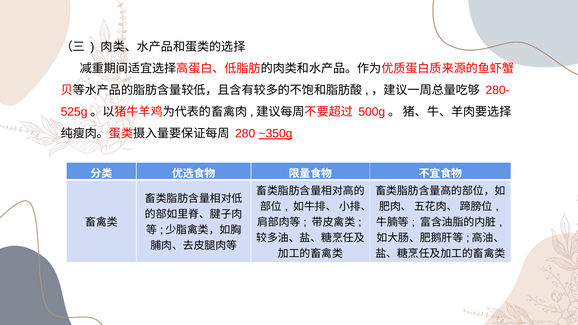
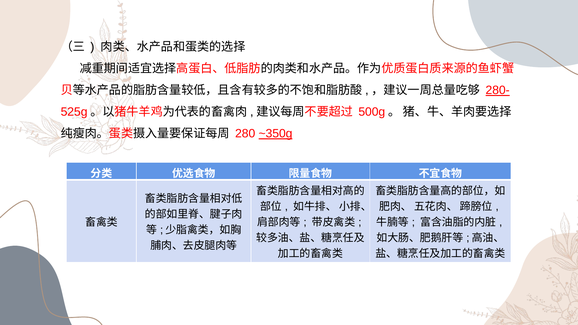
280- underline: none -> present (498, 90)
